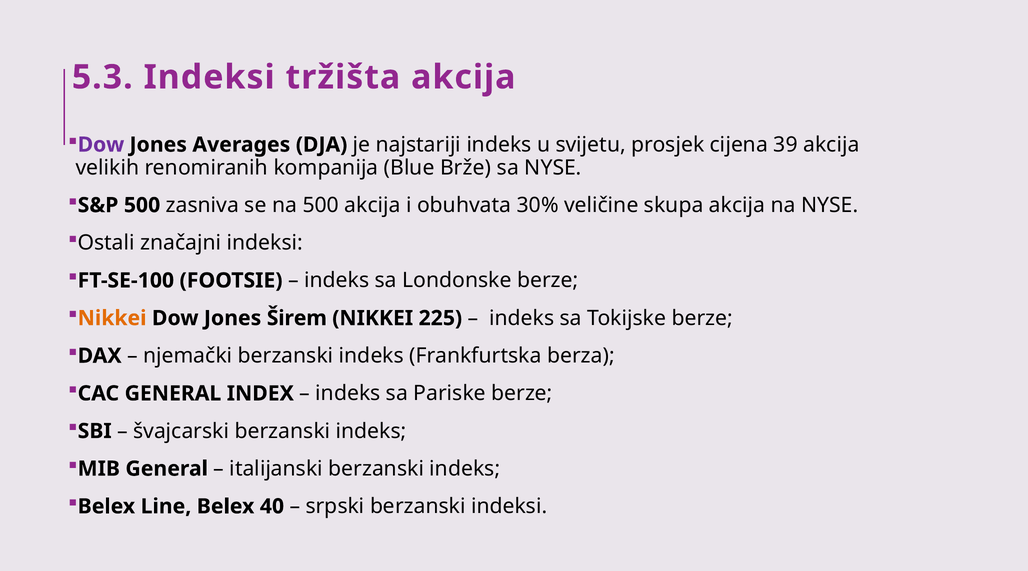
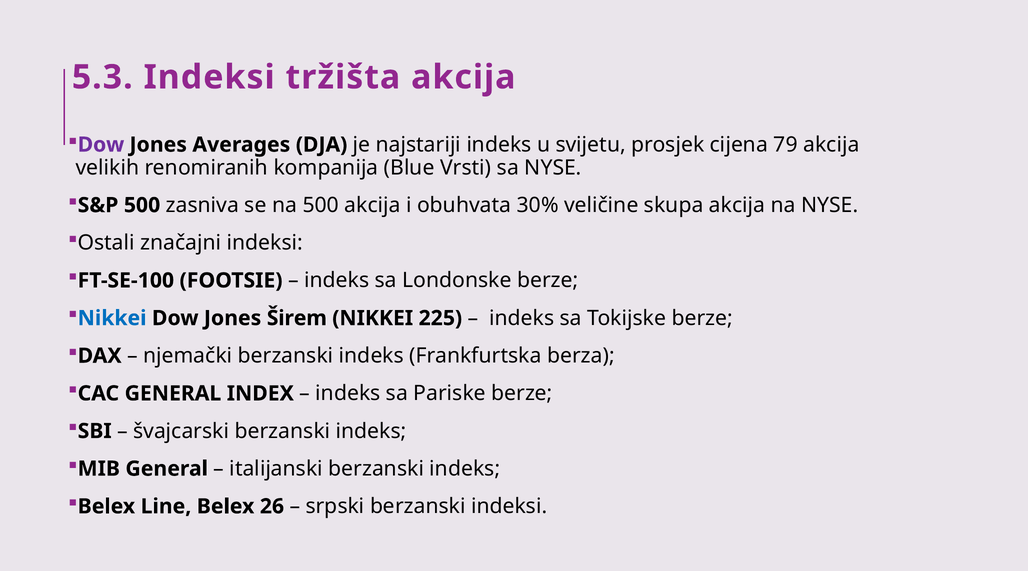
39: 39 -> 79 (786, 145)
Brže: Brže -> Vrsti (466, 168)
Nikkei colour: orange -> blue (112, 318)
40: 40 -> 26 (272, 506)
